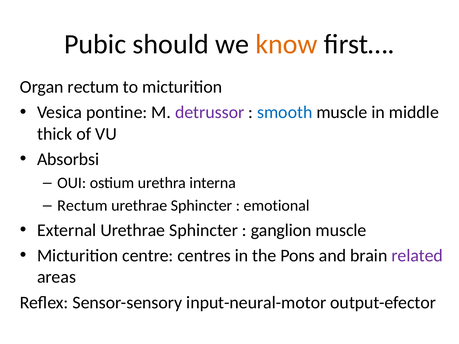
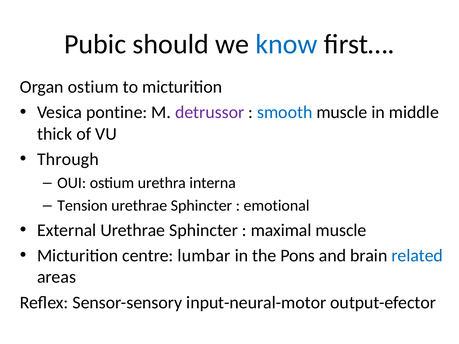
know colour: orange -> blue (286, 44)
Organ rectum: rectum -> ostium (93, 87)
Absorbsi: Absorbsi -> Through (68, 159)
Rectum: Rectum -> Tension (82, 206)
ganglion: ganglion -> maximal (281, 230)
centres: centres -> lumbar (204, 256)
related colour: purple -> blue (417, 256)
